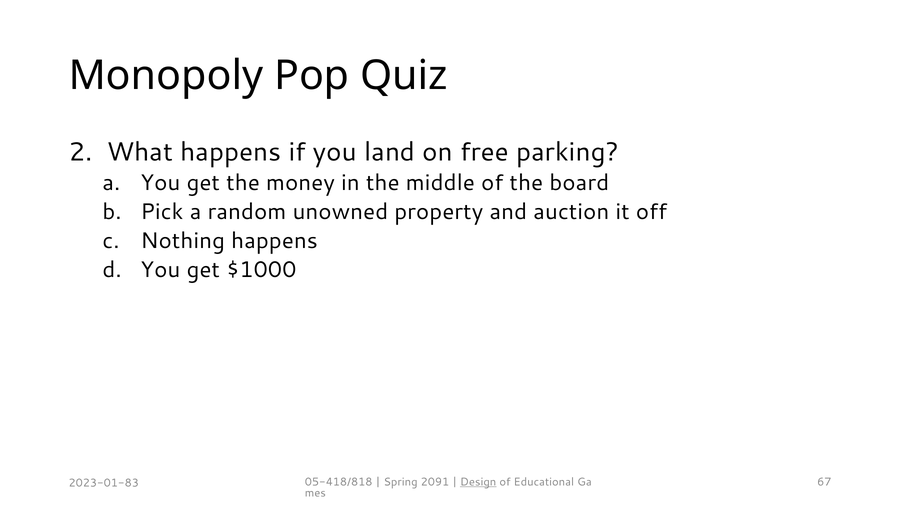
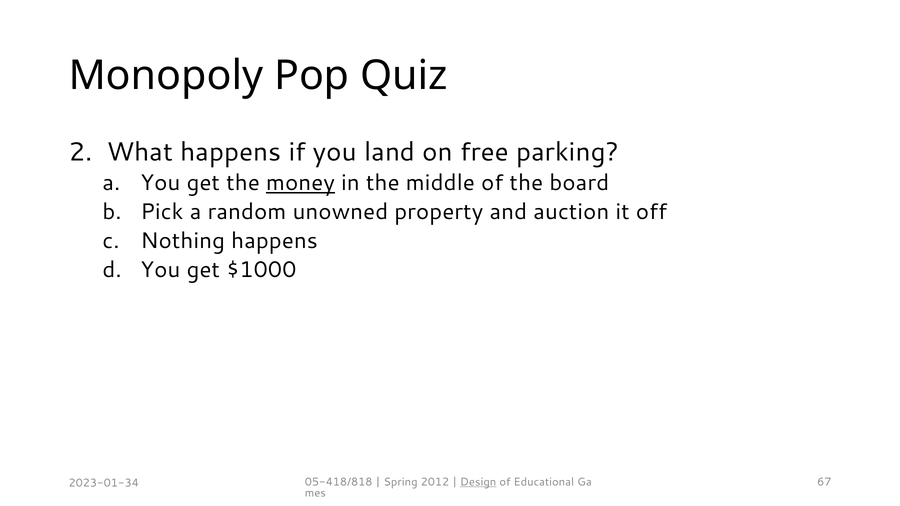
money underline: none -> present (300, 183)
2091: 2091 -> 2012 (435, 482)
2023-01-83: 2023-01-83 -> 2023-01-34 (104, 483)
